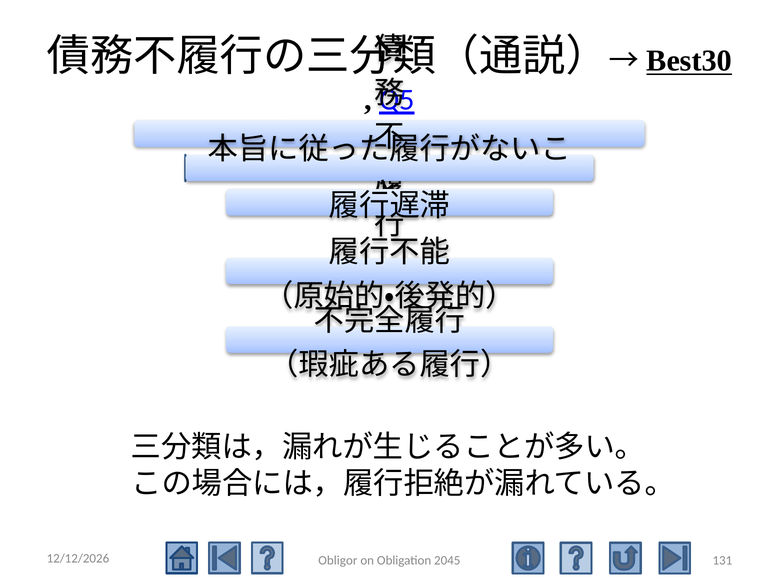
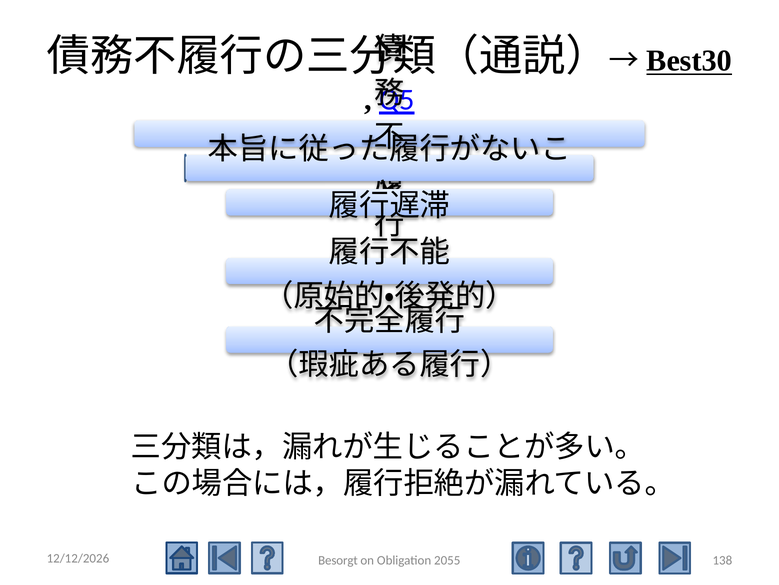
131: 131 -> 138 (722, 560)
Obligor: Obligor -> Besorgt (338, 560)
2045: 2045 -> 2055 (447, 560)
